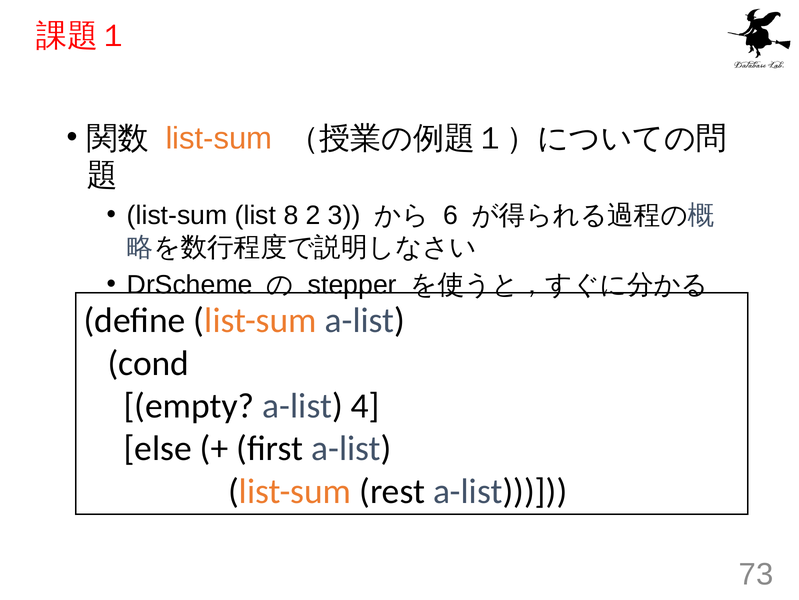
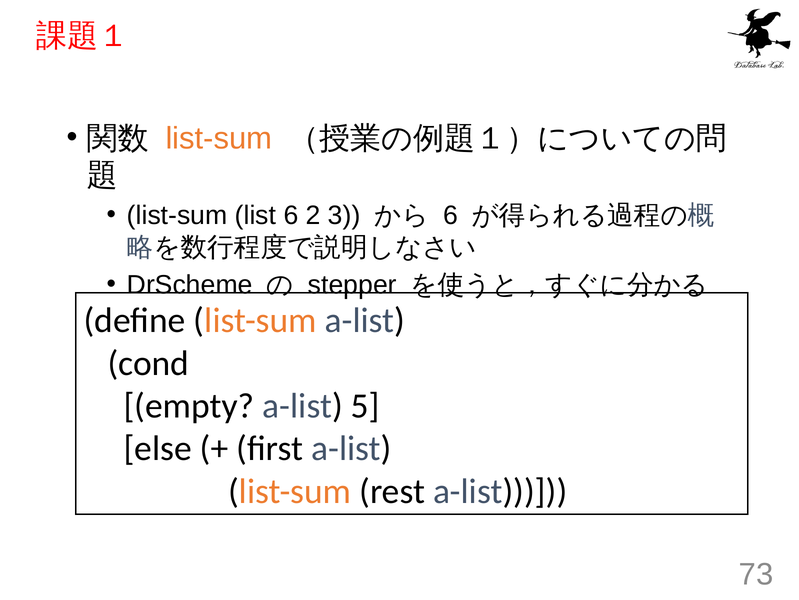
list 8: 8 -> 6 (291, 215)
4: 4 -> 5 (365, 406)
